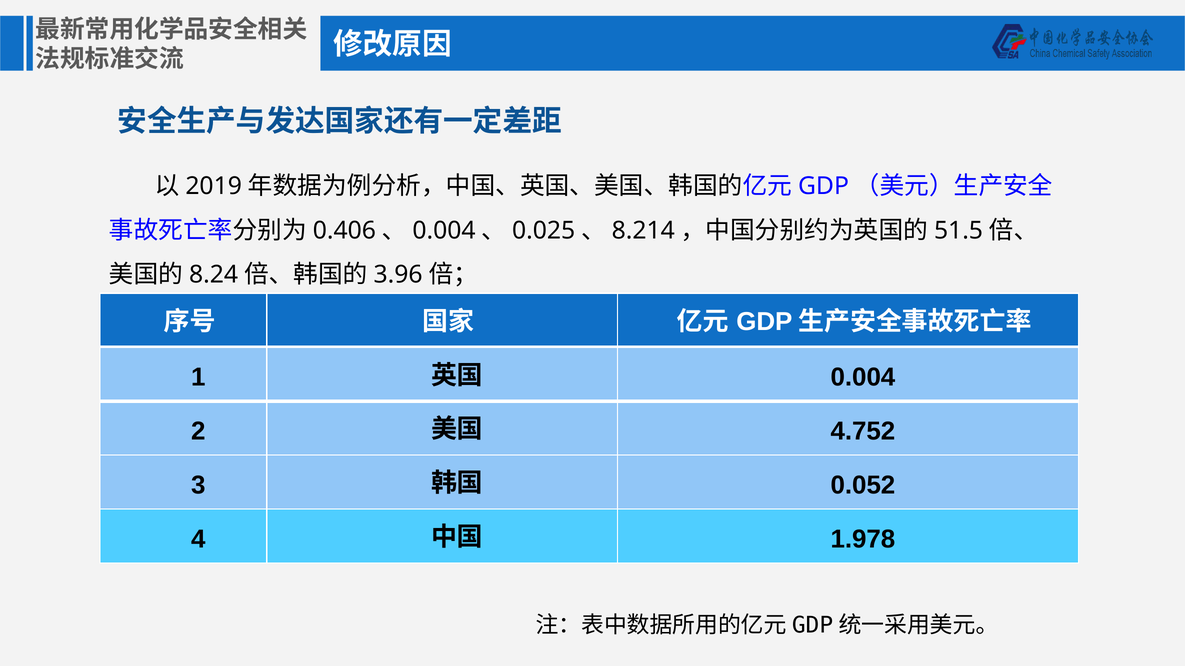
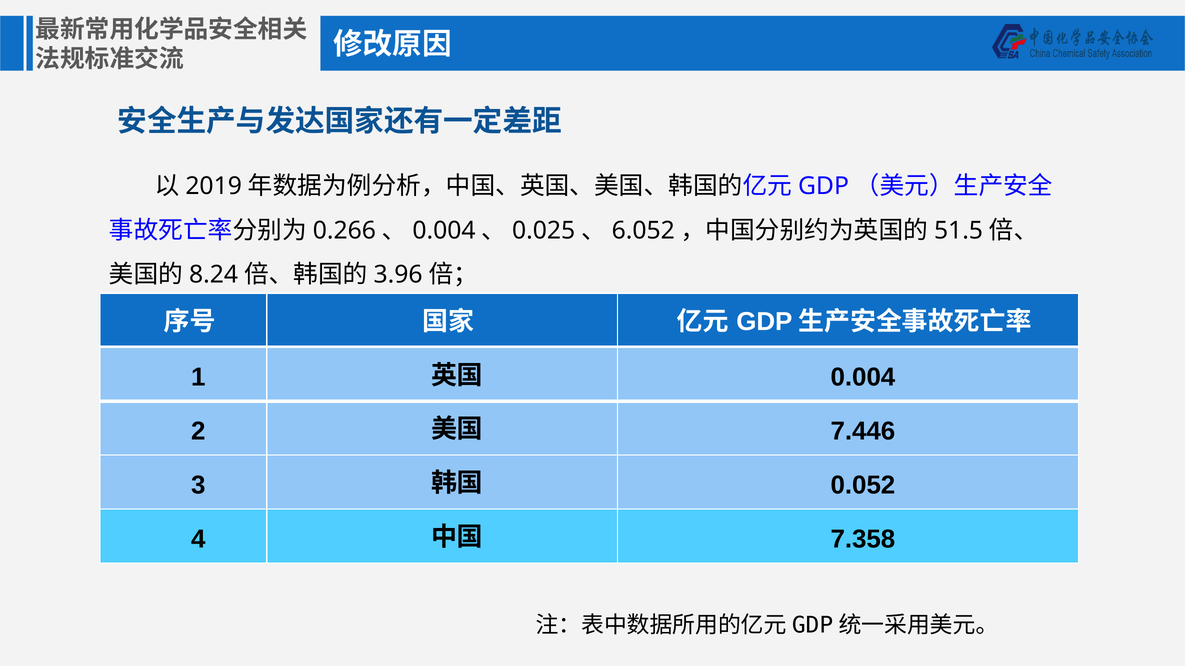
0.406: 0.406 -> 0.266 (344, 231)
8.214: 8.214 -> 6.052 (643, 231)
4.752: 4.752 -> 7.446 (863, 432)
1.978: 1.978 -> 7.358 (863, 540)
